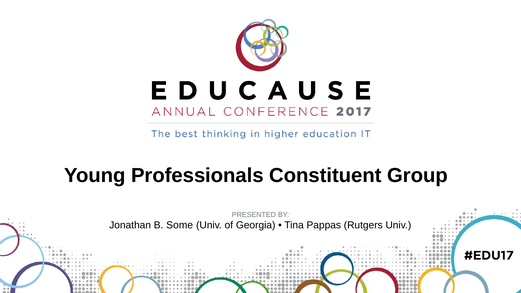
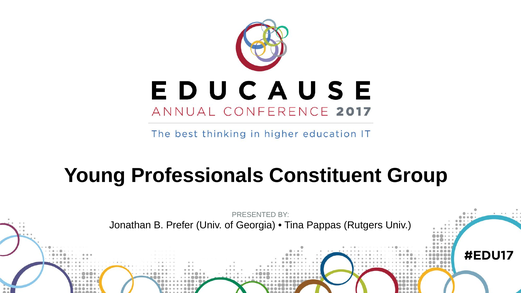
Some: Some -> Prefer (180, 225)
